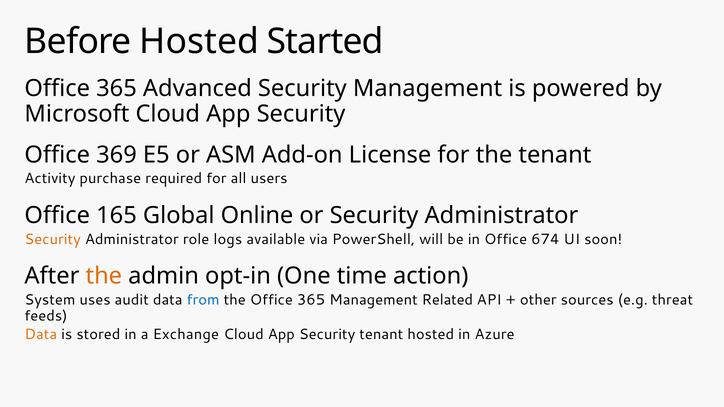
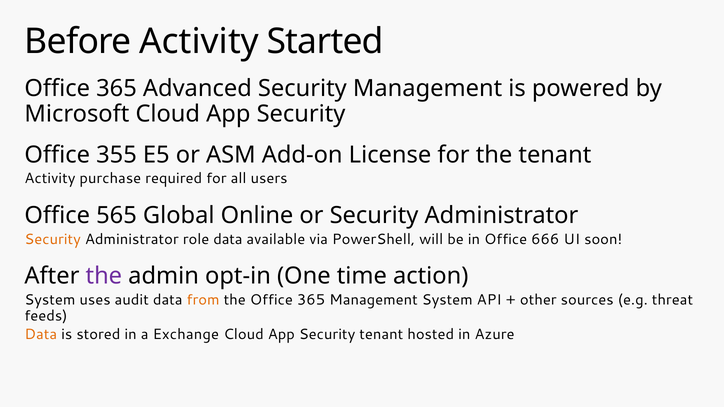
Before Hosted: Hosted -> Activity (199, 41)
369: 369 -> 355 (116, 155)
165: 165 -> 565 (116, 215)
role logs: logs -> data (228, 239)
674: 674 -> 666 (545, 239)
the colour: orange -> purple (104, 276)
from colour: blue -> orange (203, 300)
Management Related: Related -> System (447, 300)
